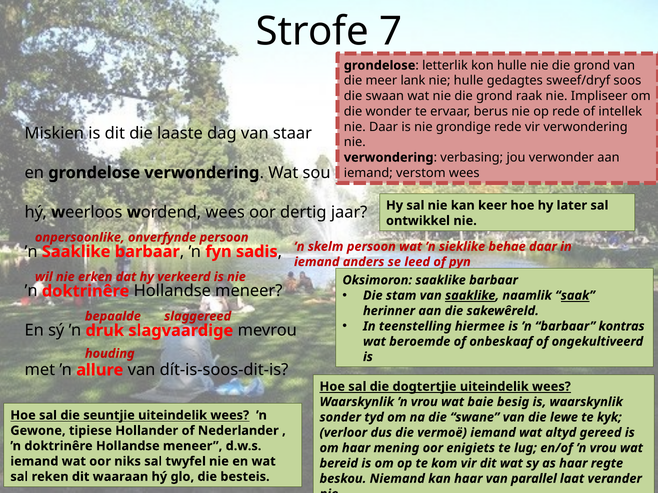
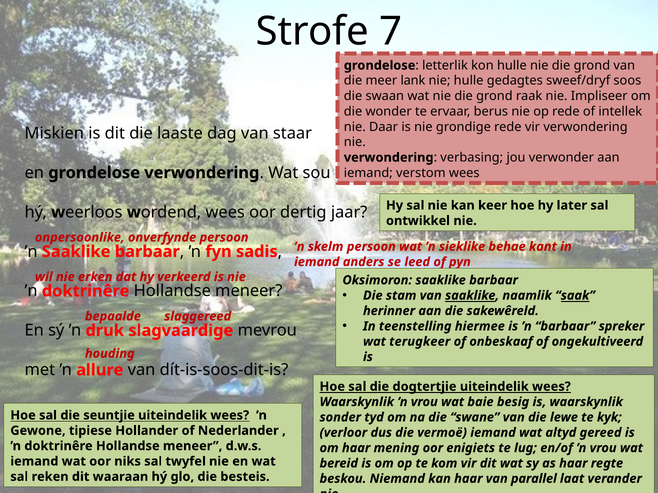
behae daar: daar -> kant (543, 247)
kontras: kontras -> spreker (622, 327)
beroemde: beroemde -> terugkeer (420, 342)
